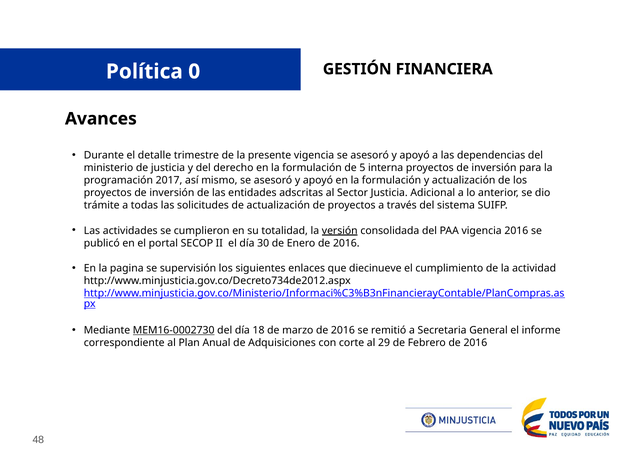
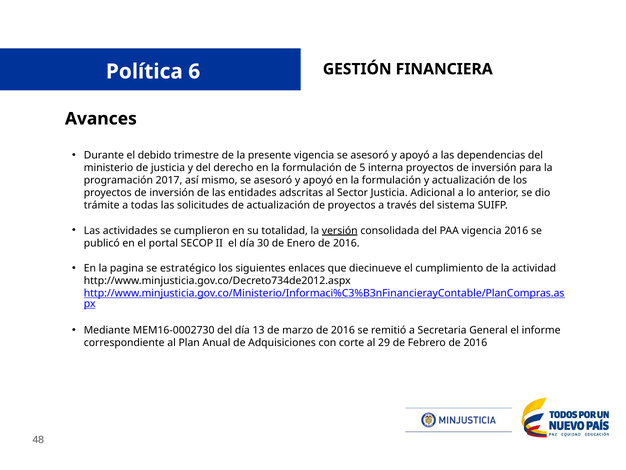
0: 0 -> 6 (194, 71)
detalle: detalle -> debido (155, 155)
supervisión: supervisión -> estratégico (188, 268)
MEM16-0002730 underline: present -> none (174, 330)
18: 18 -> 13 (259, 330)
